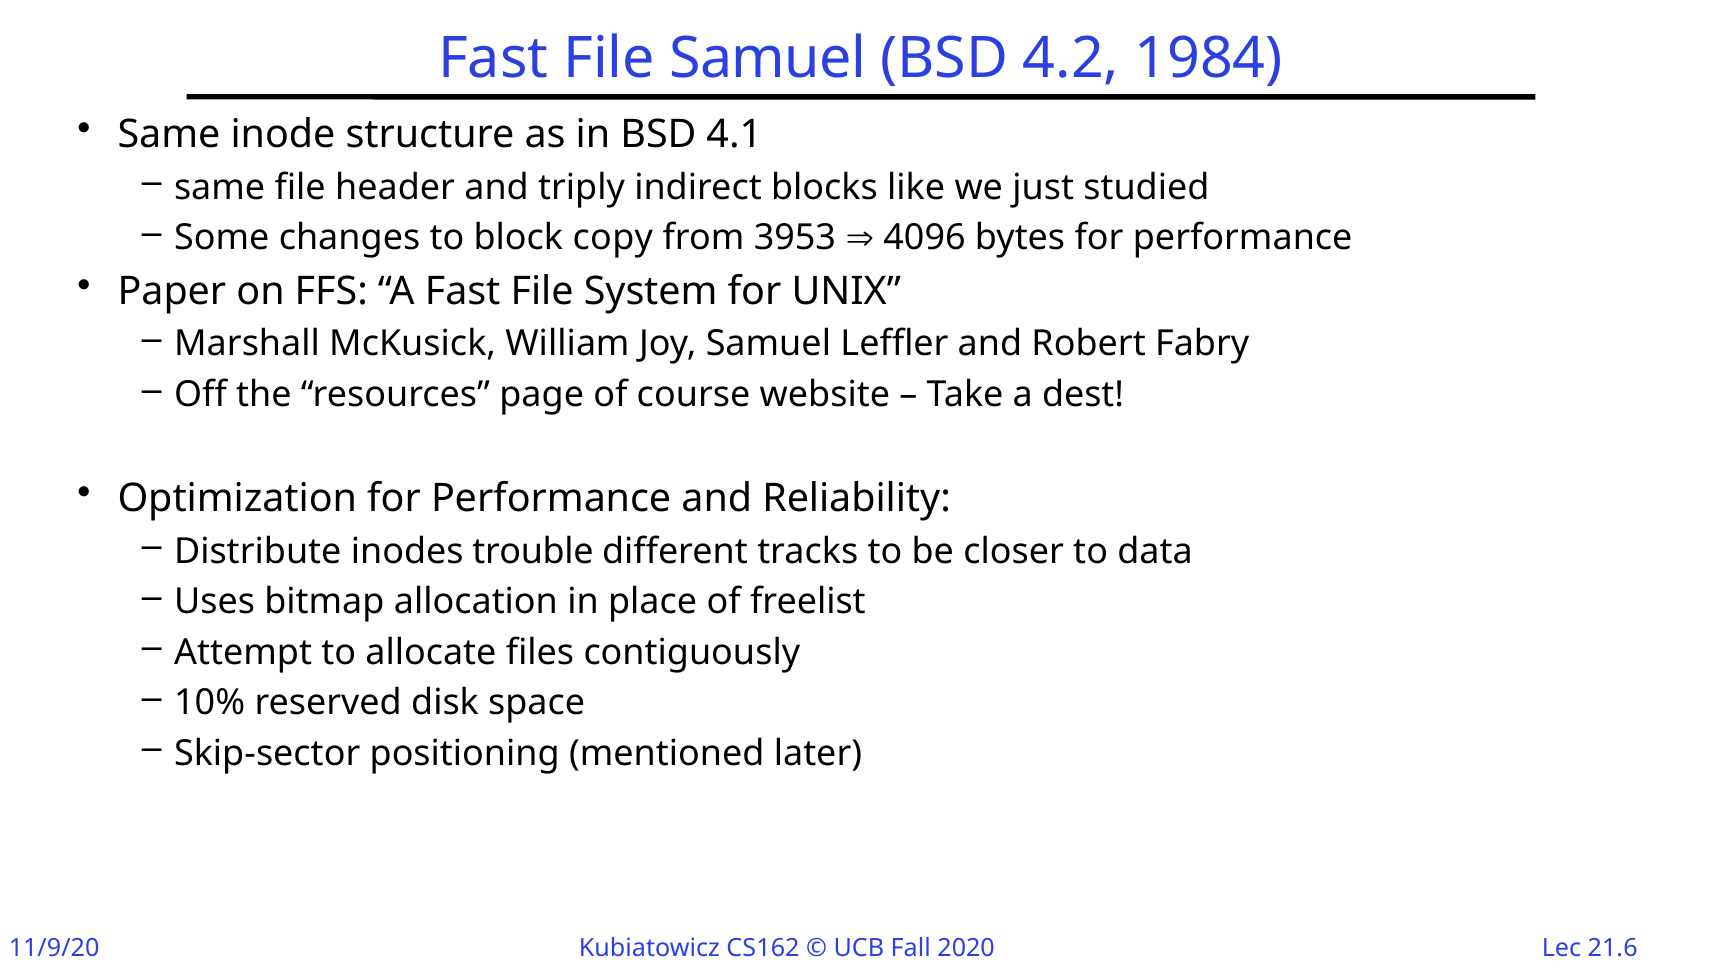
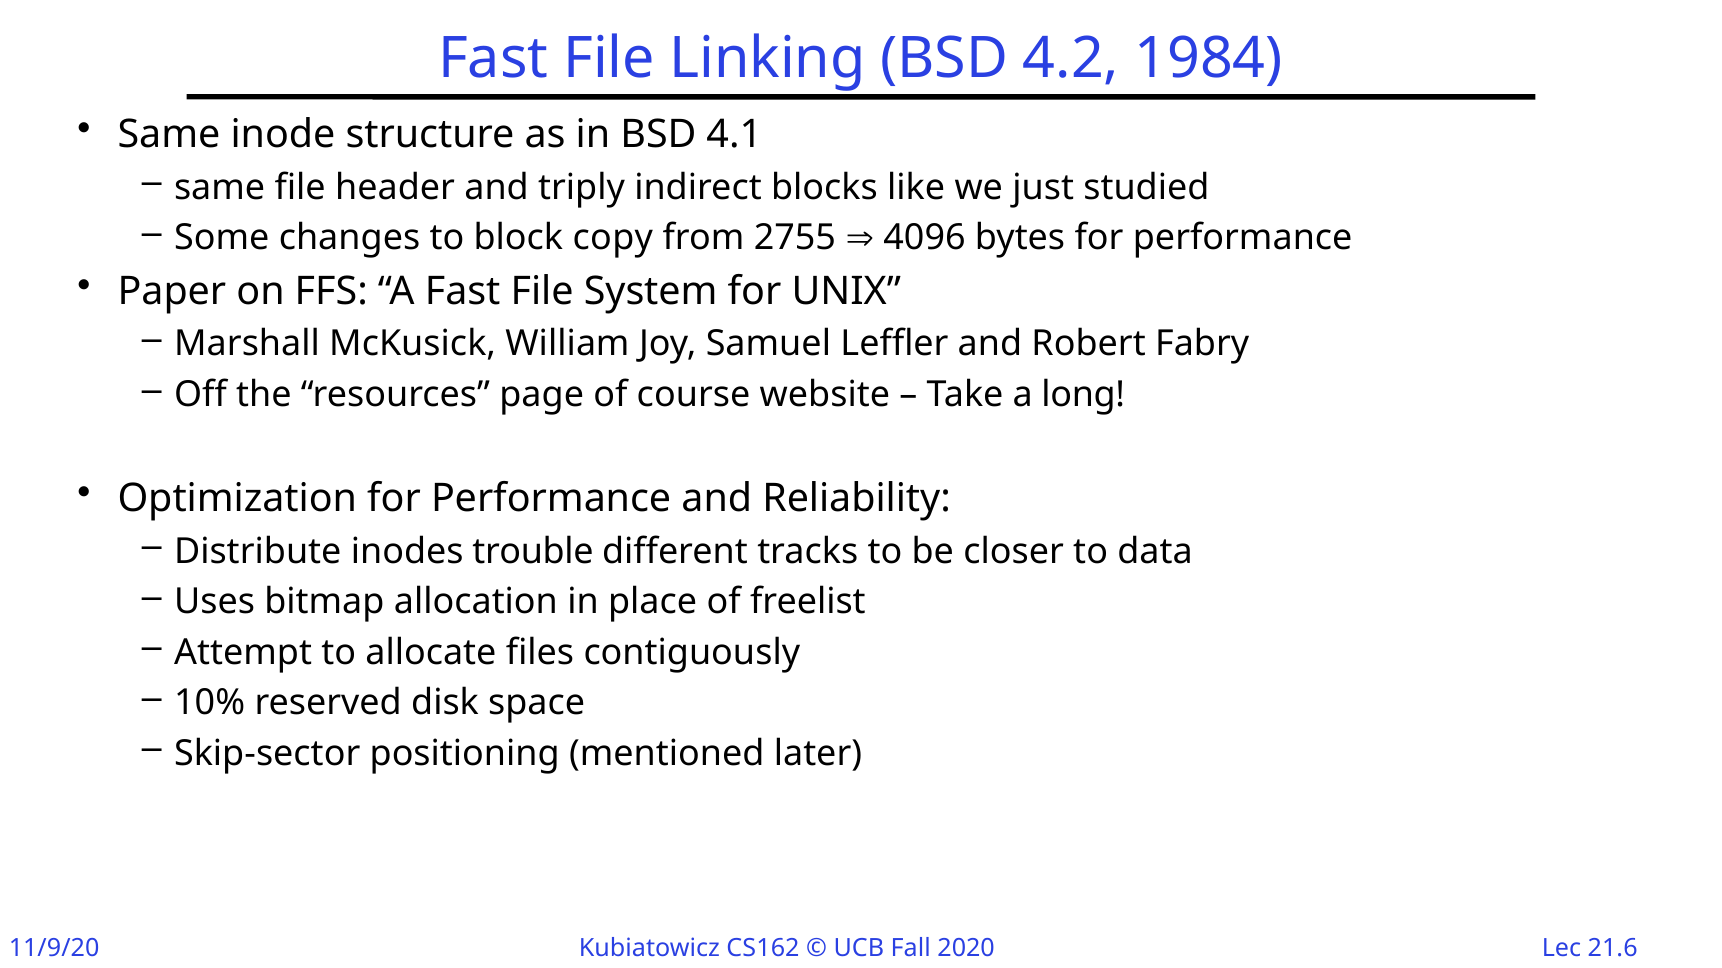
File Samuel: Samuel -> Linking (768, 59)
3953: 3953 -> 2755 (795, 238)
dest: dest -> long (1083, 395)
